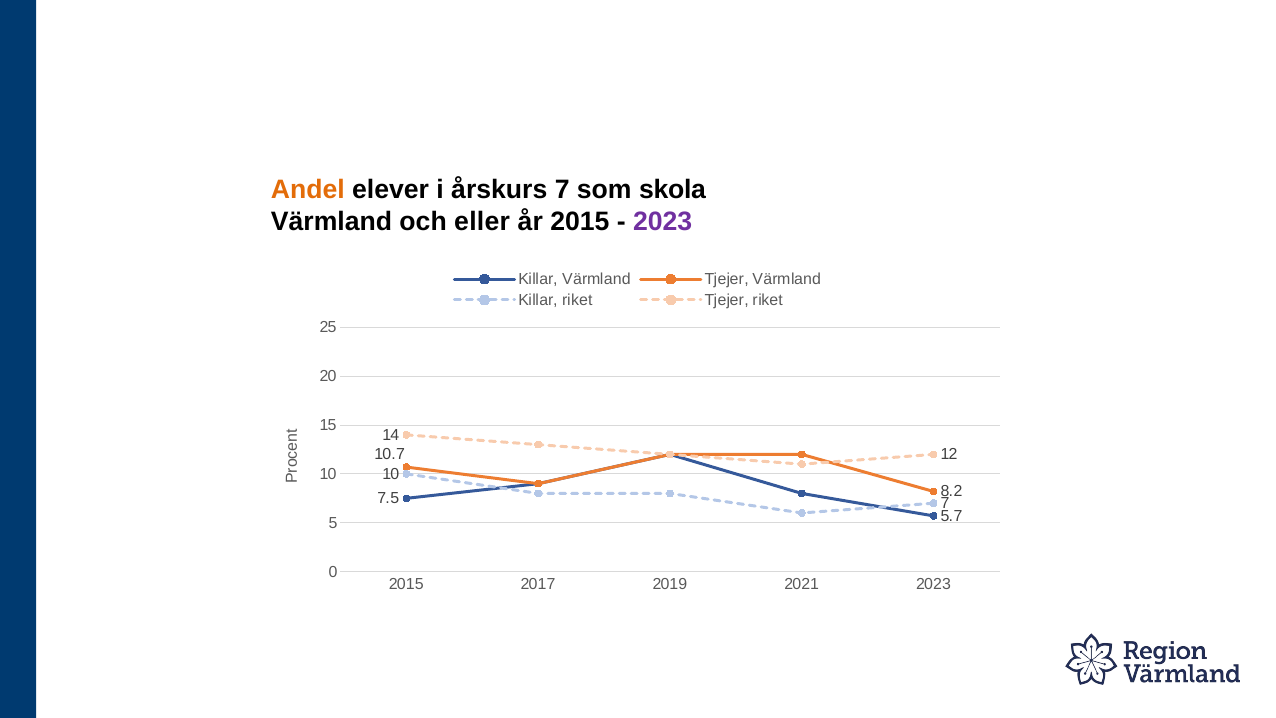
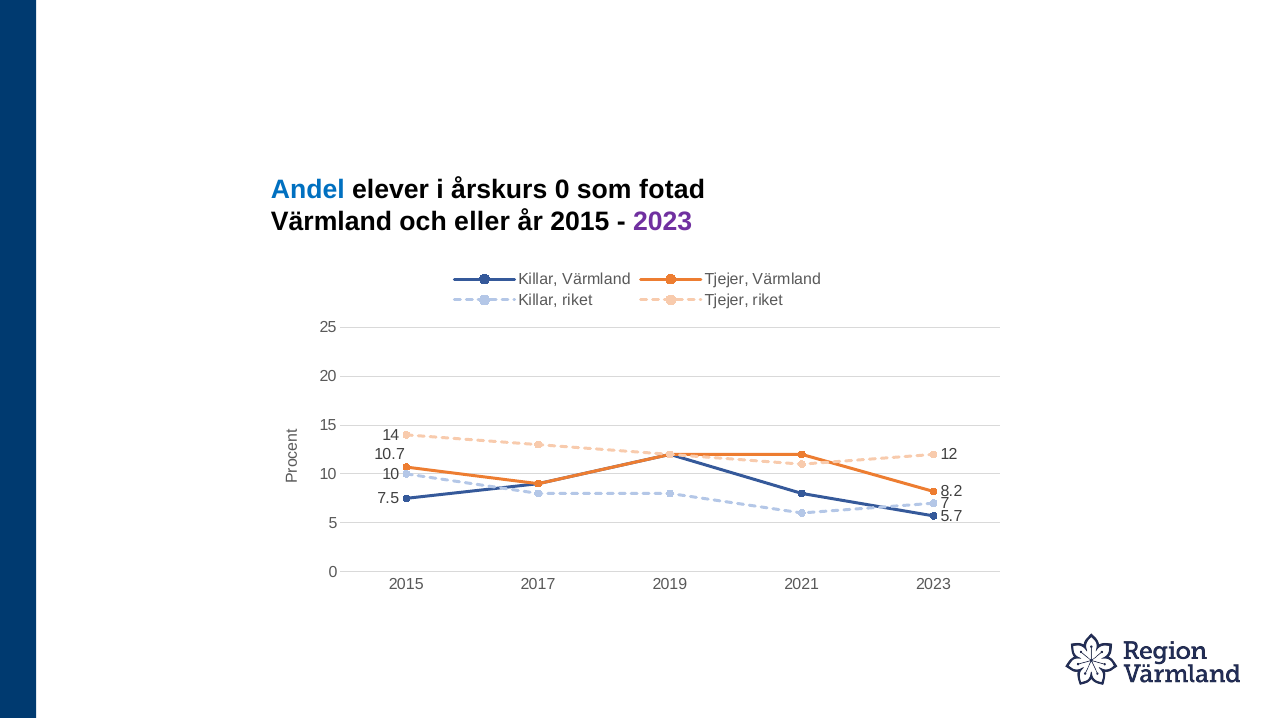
Andel colour: orange -> blue (308, 190)
årskurs 7: 7 -> 0 (562, 190)
skola: skola -> fotad (672, 190)
